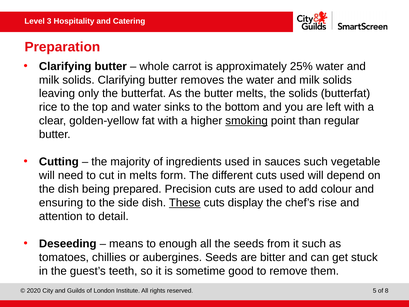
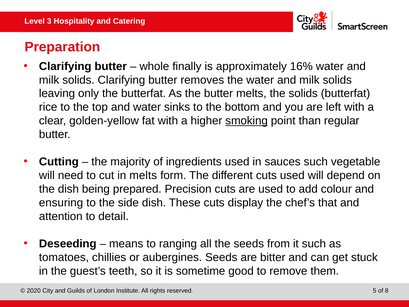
carrot: carrot -> finally (187, 66)
25%: 25% -> 16% (301, 66)
These underline: present -> none (185, 203)
rise: rise -> that (328, 203)
enough: enough -> ranging (178, 244)
